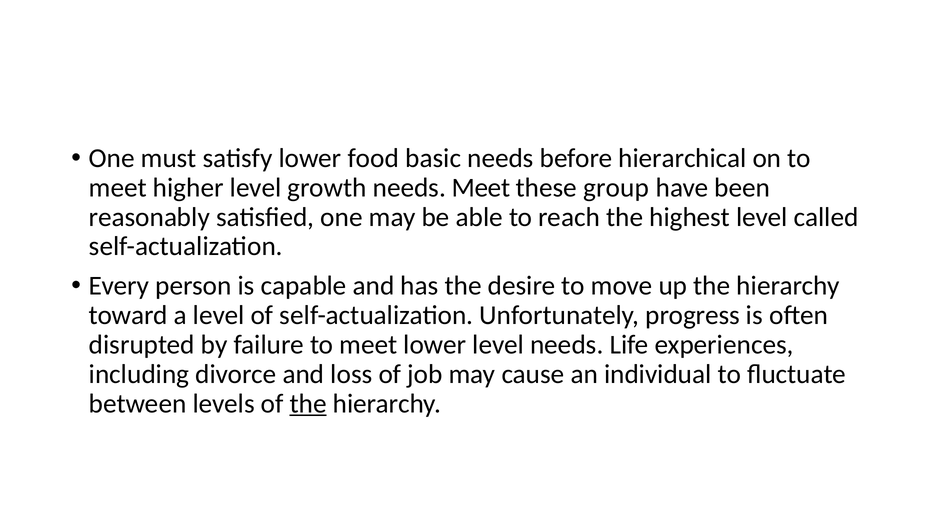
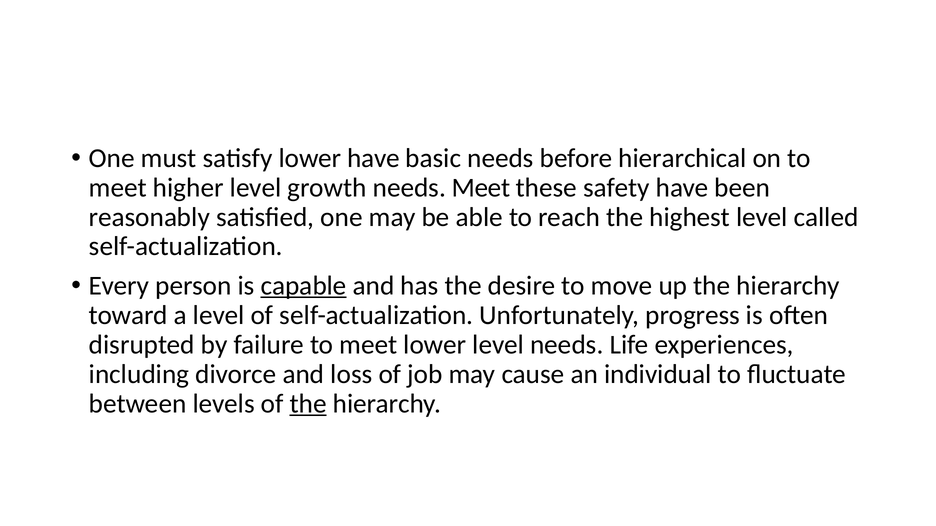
lower food: food -> have (374, 158)
group: group -> safety (616, 188)
capable underline: none -> present (304, 286)
